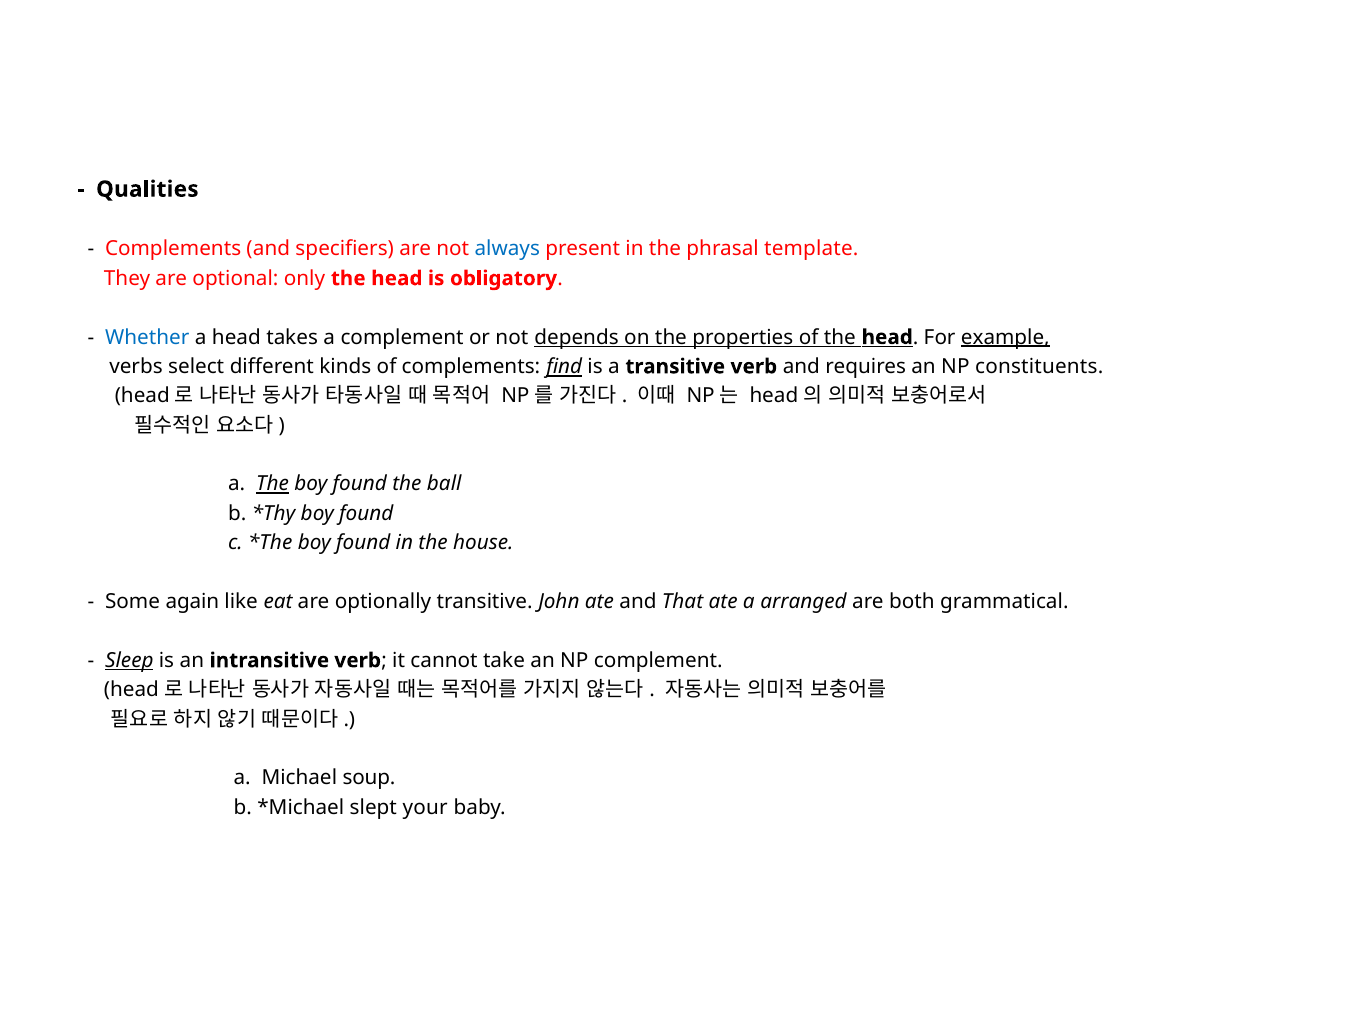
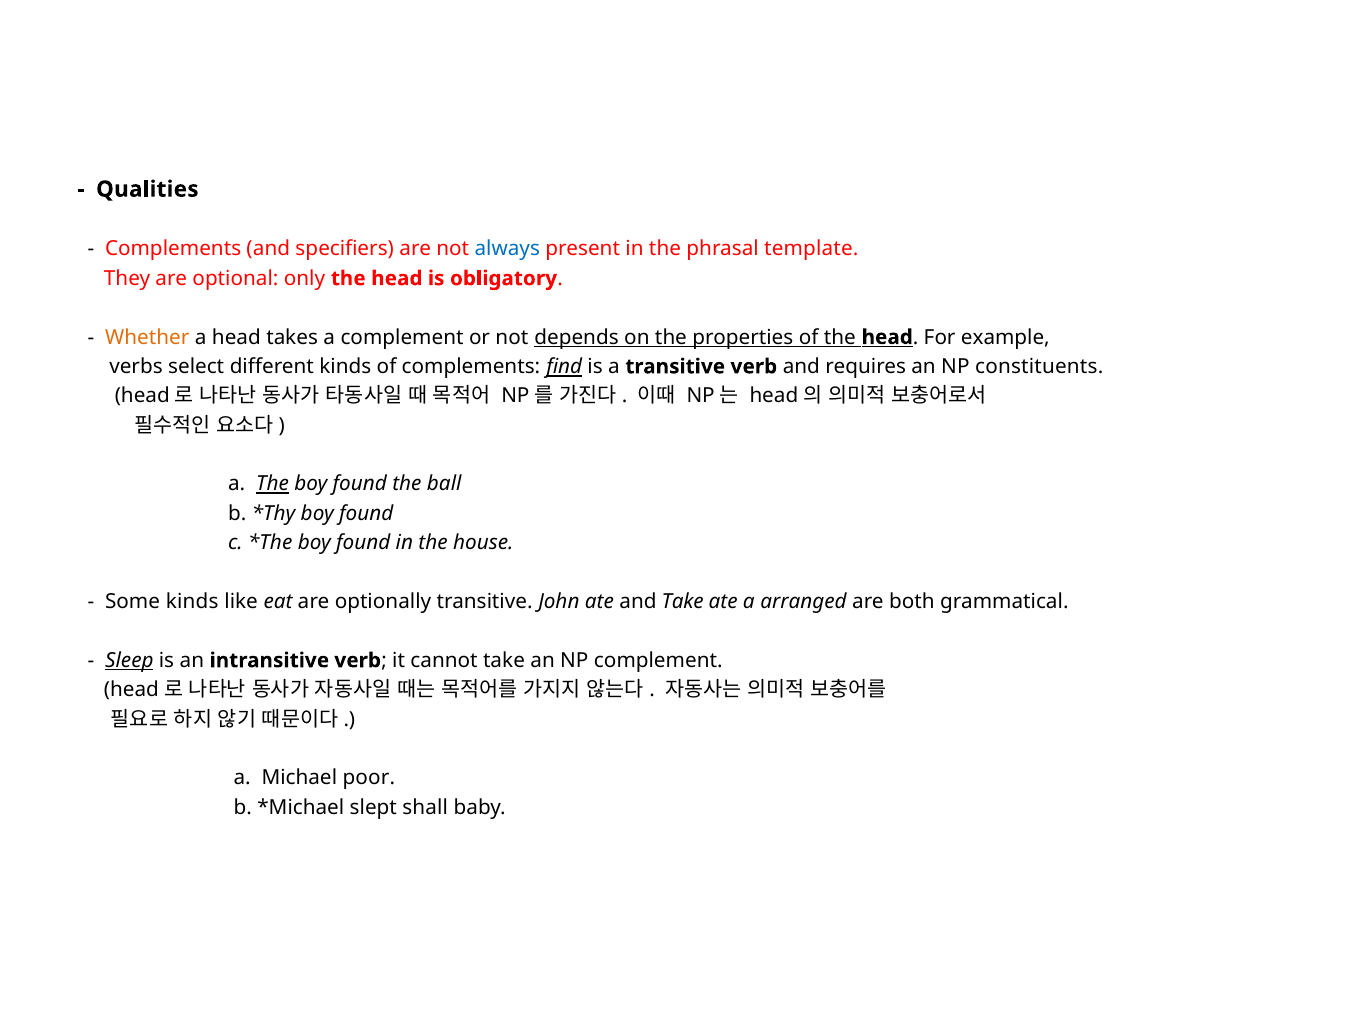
Whether colour: blue -> orange (147, 337)
example underline: present -> none (1005, 337)
Some again: again -> kinds (192, 602)
and That: That -> Take (683, 602)
soup: soup -> poor (369, 778)
your: your -> shall (425, 808)
